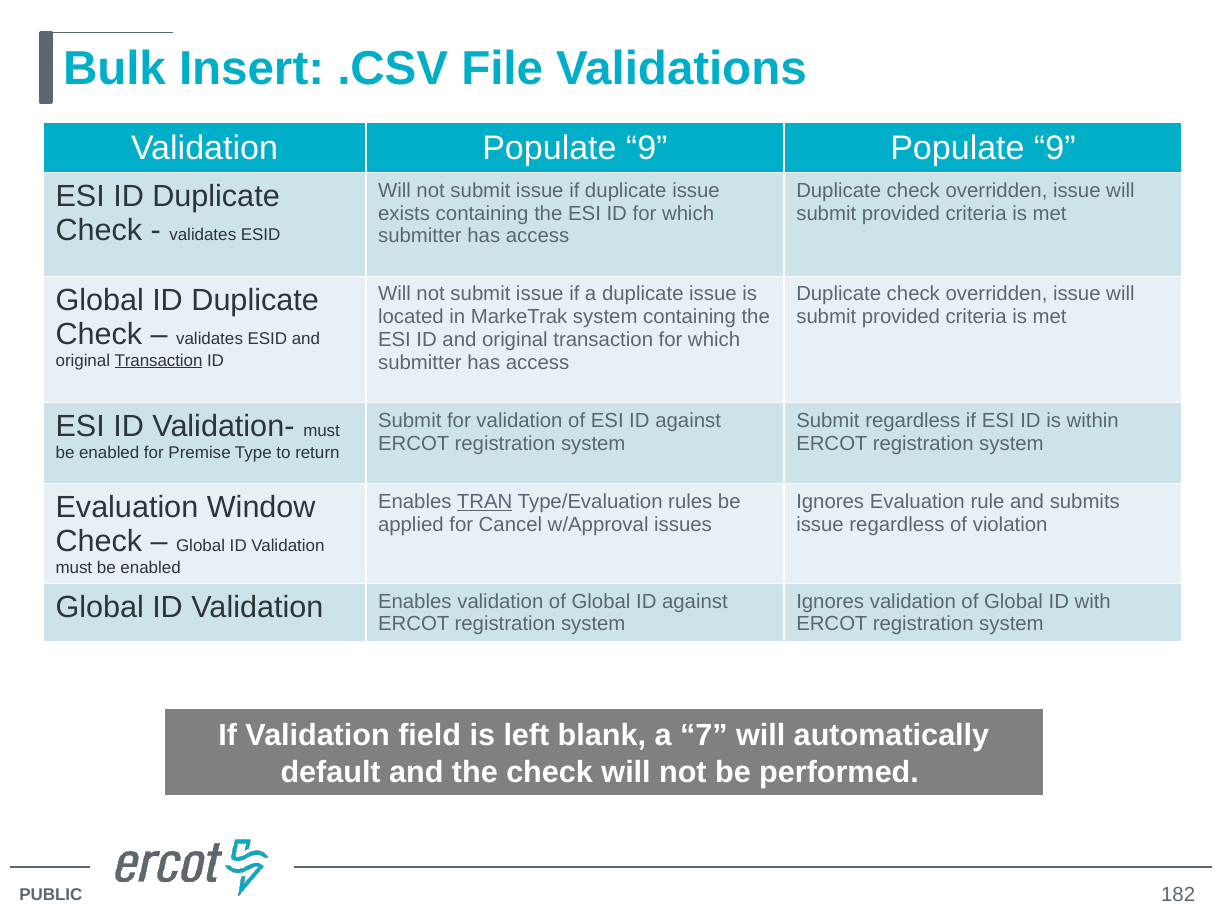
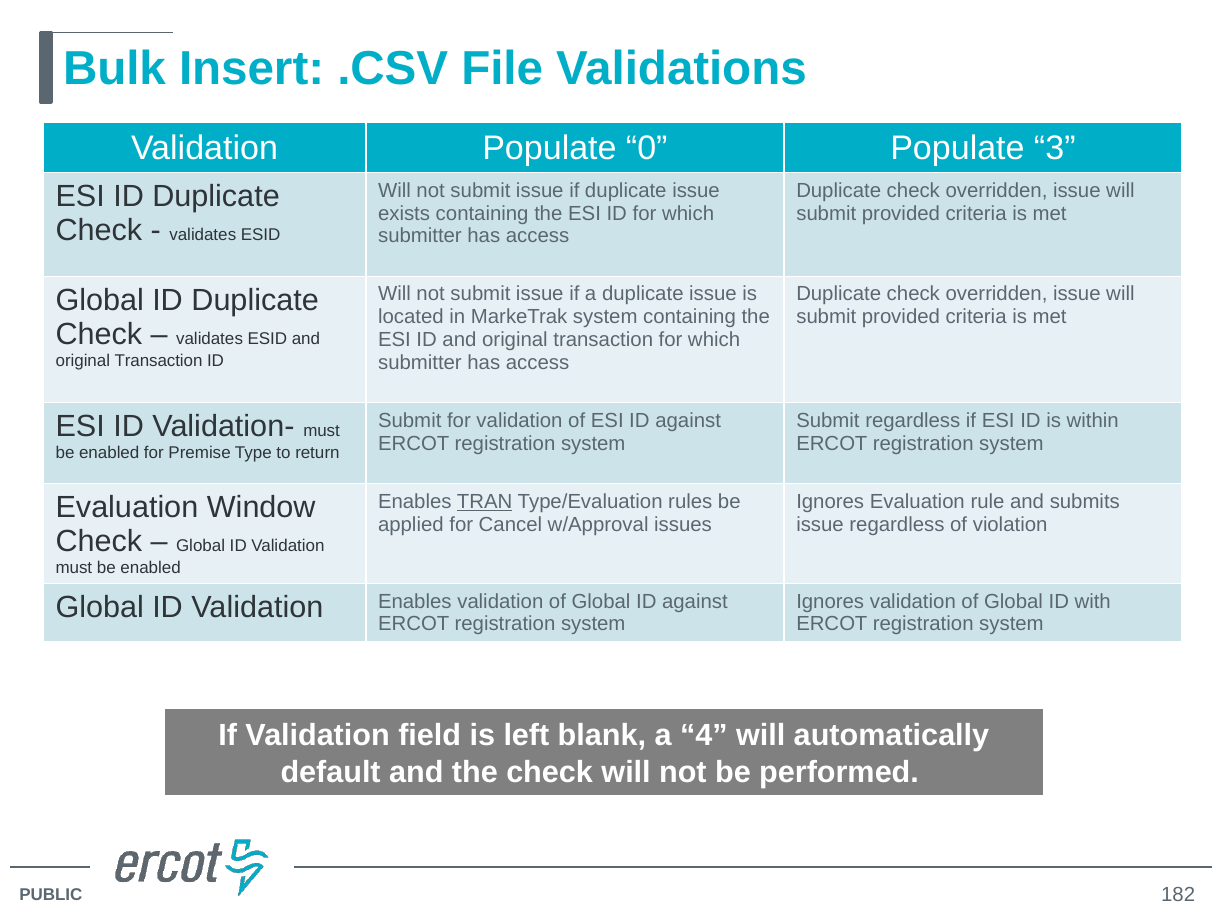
Validation Populate 9: 9 -> 0 (647, 148)
9: 9 -> 3 (1055, 148)
Transaction underline: present -> none (159, 361)
7: 7 -> 4 (704, 736)
